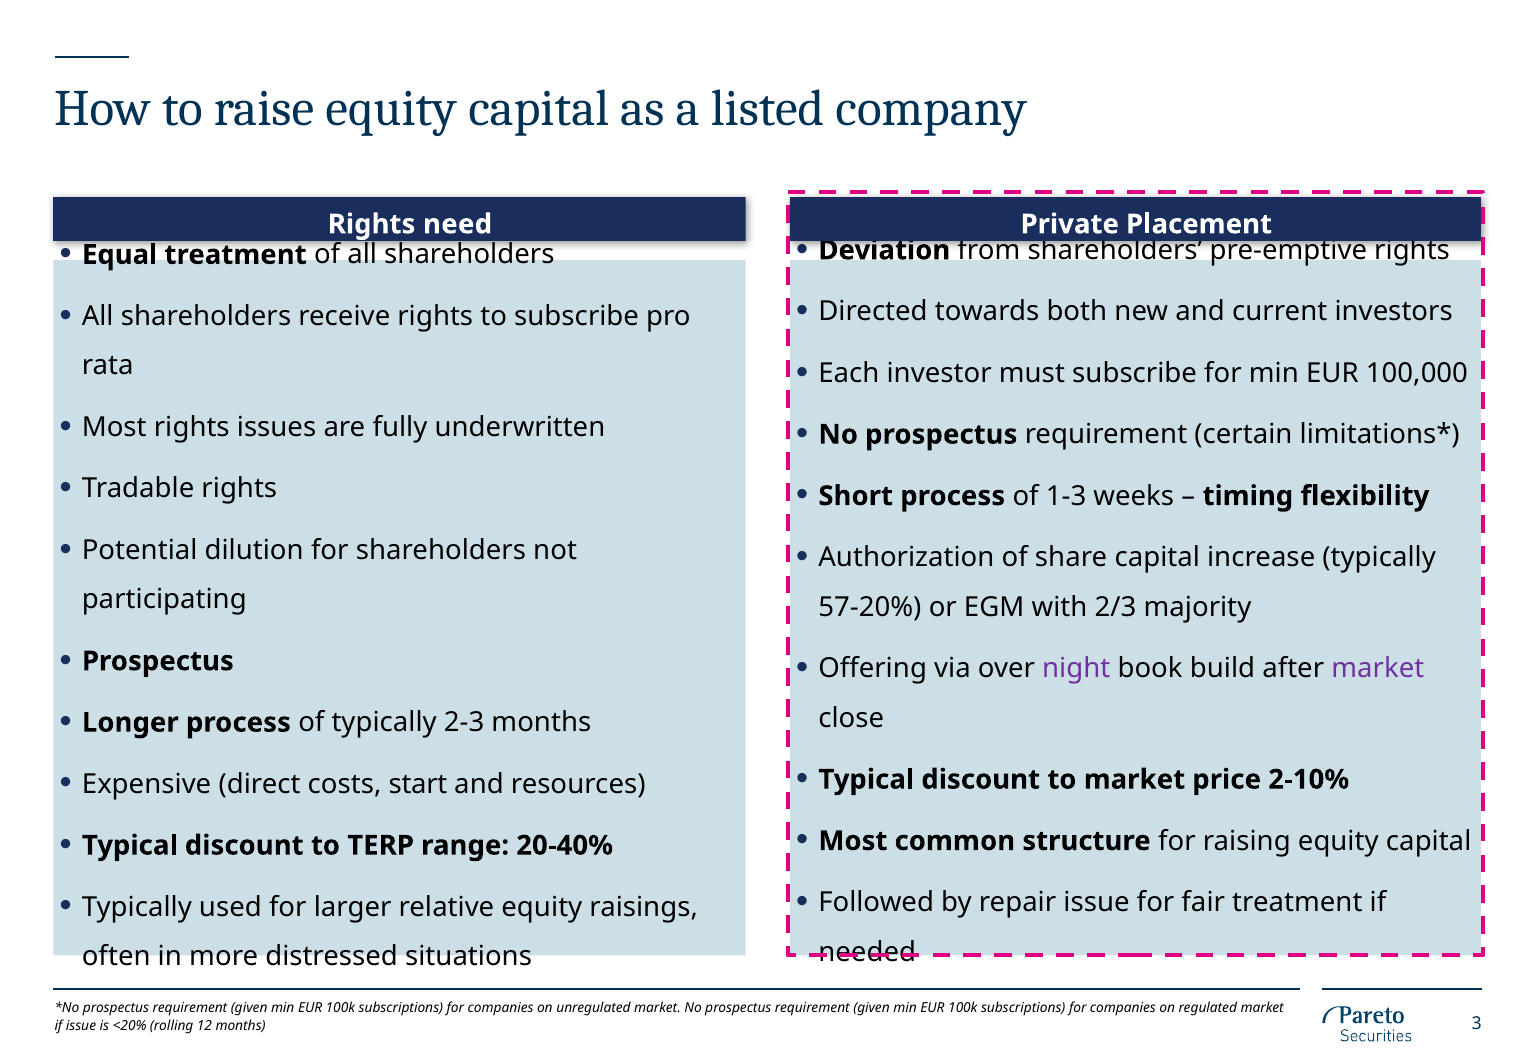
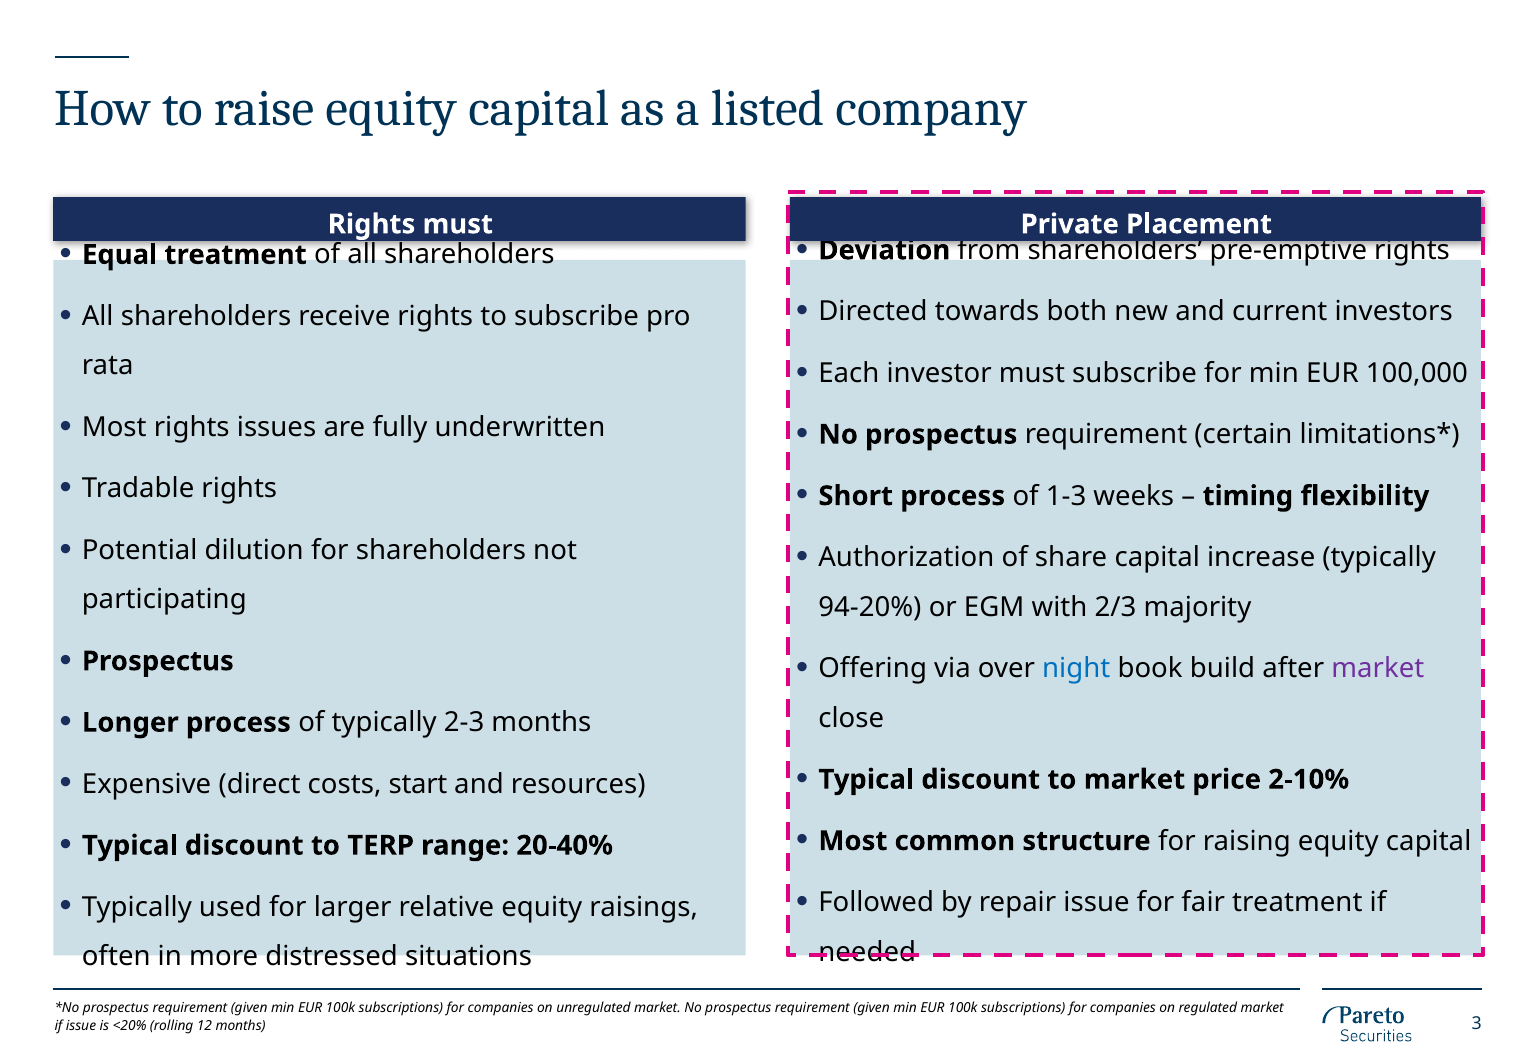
Rights need: need -> must (458, 224)
57-20%: 57-20% -> 94-20% (870, 607)
night colour: purple -> blue (1076, 668)
